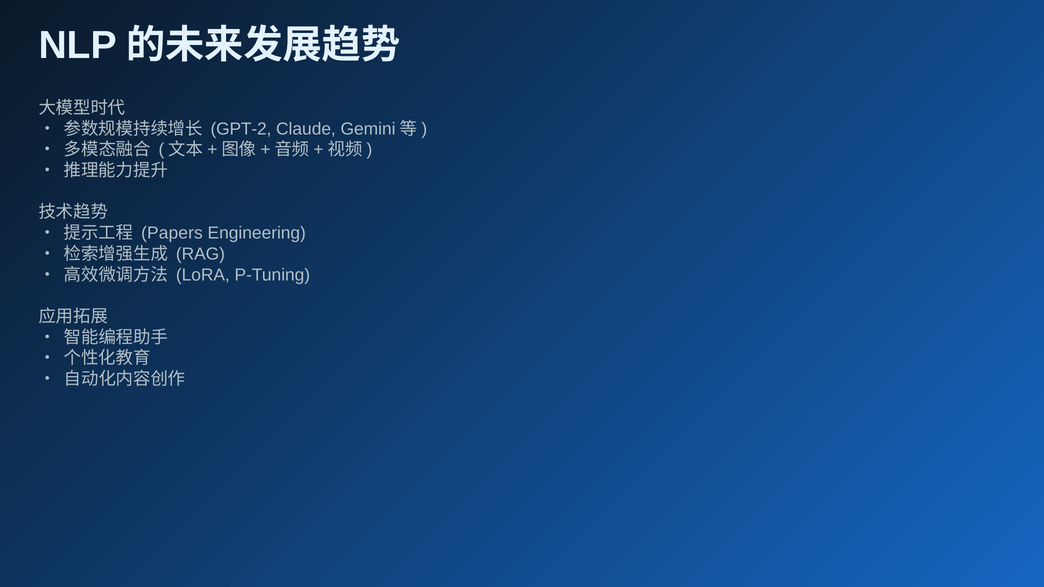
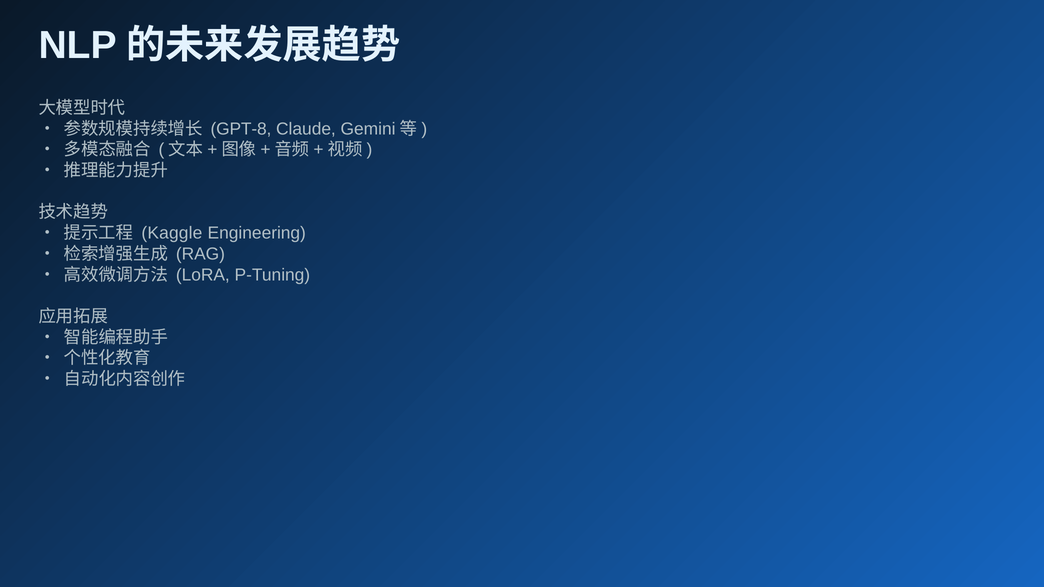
GPT-2: GPT-2 -> GPT-8 (241, 129)
Papers: Papers -> Kaggle (172, 233)
